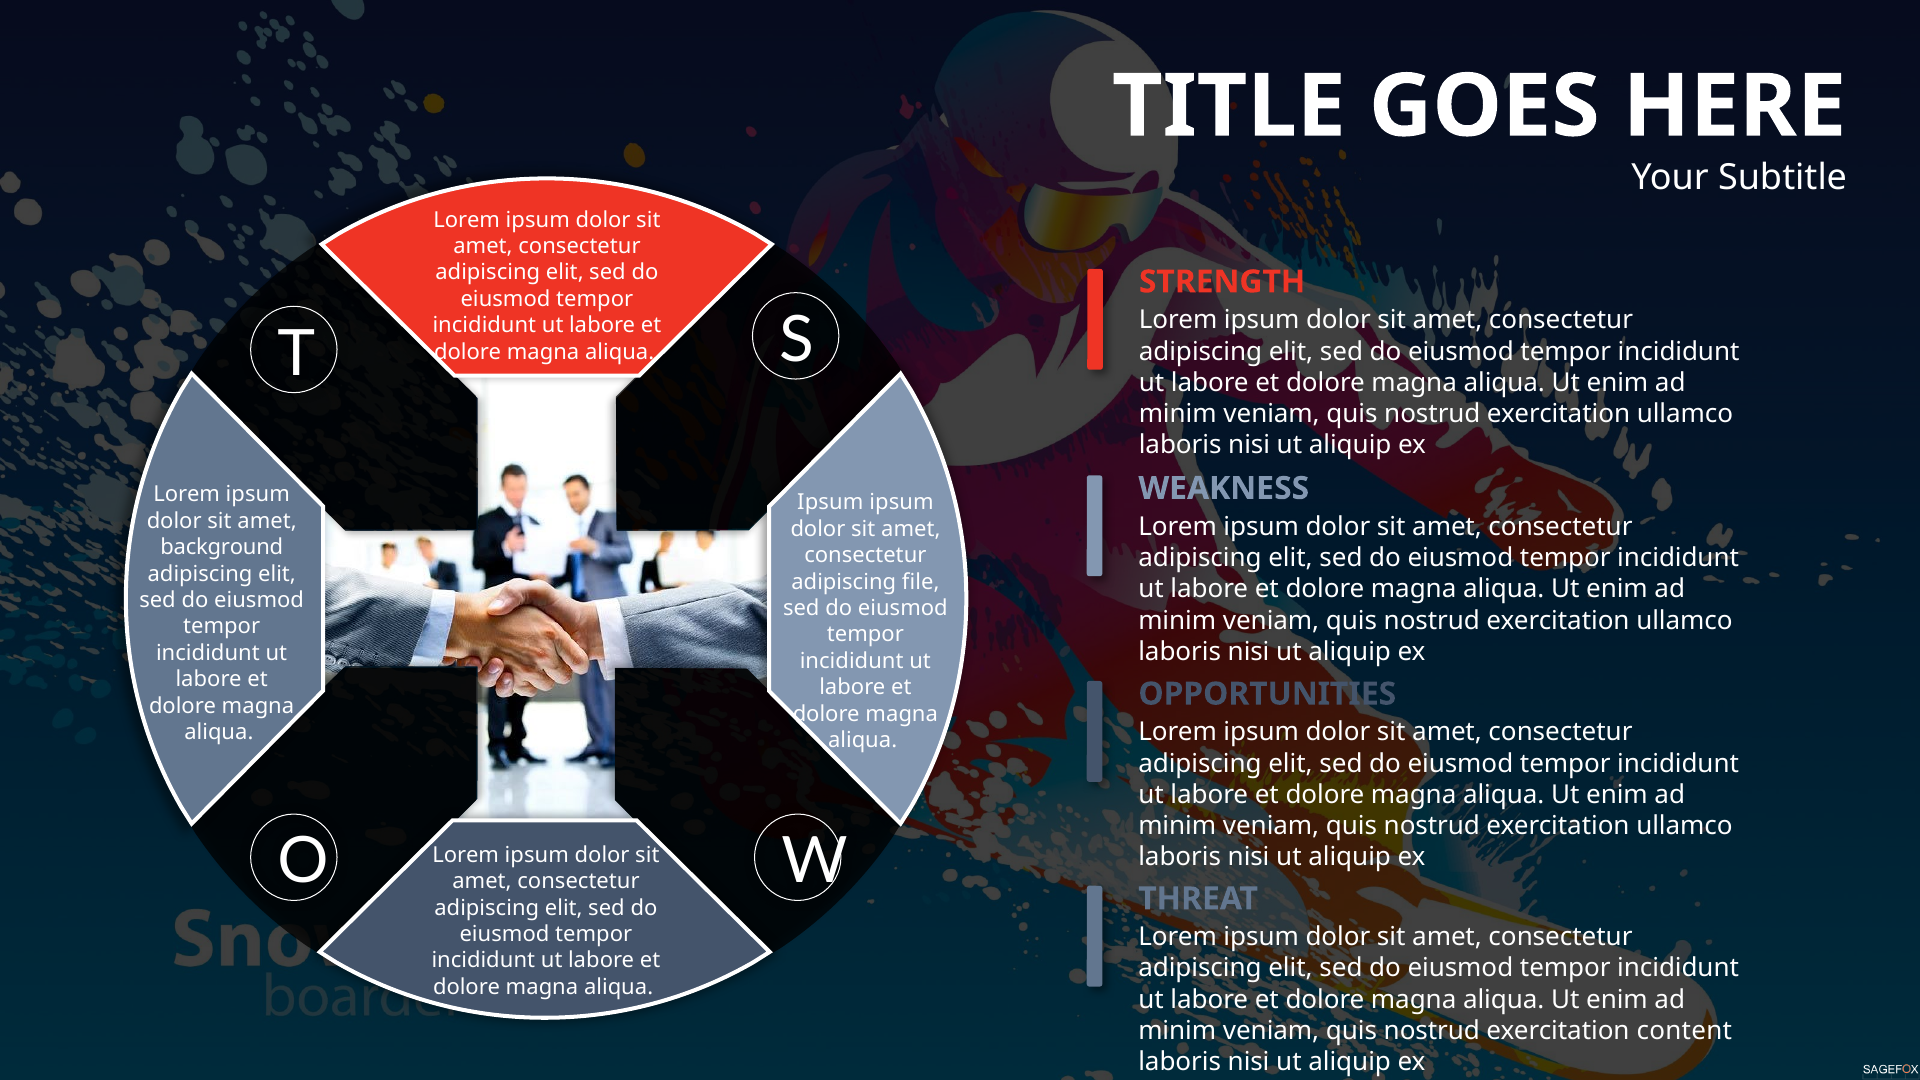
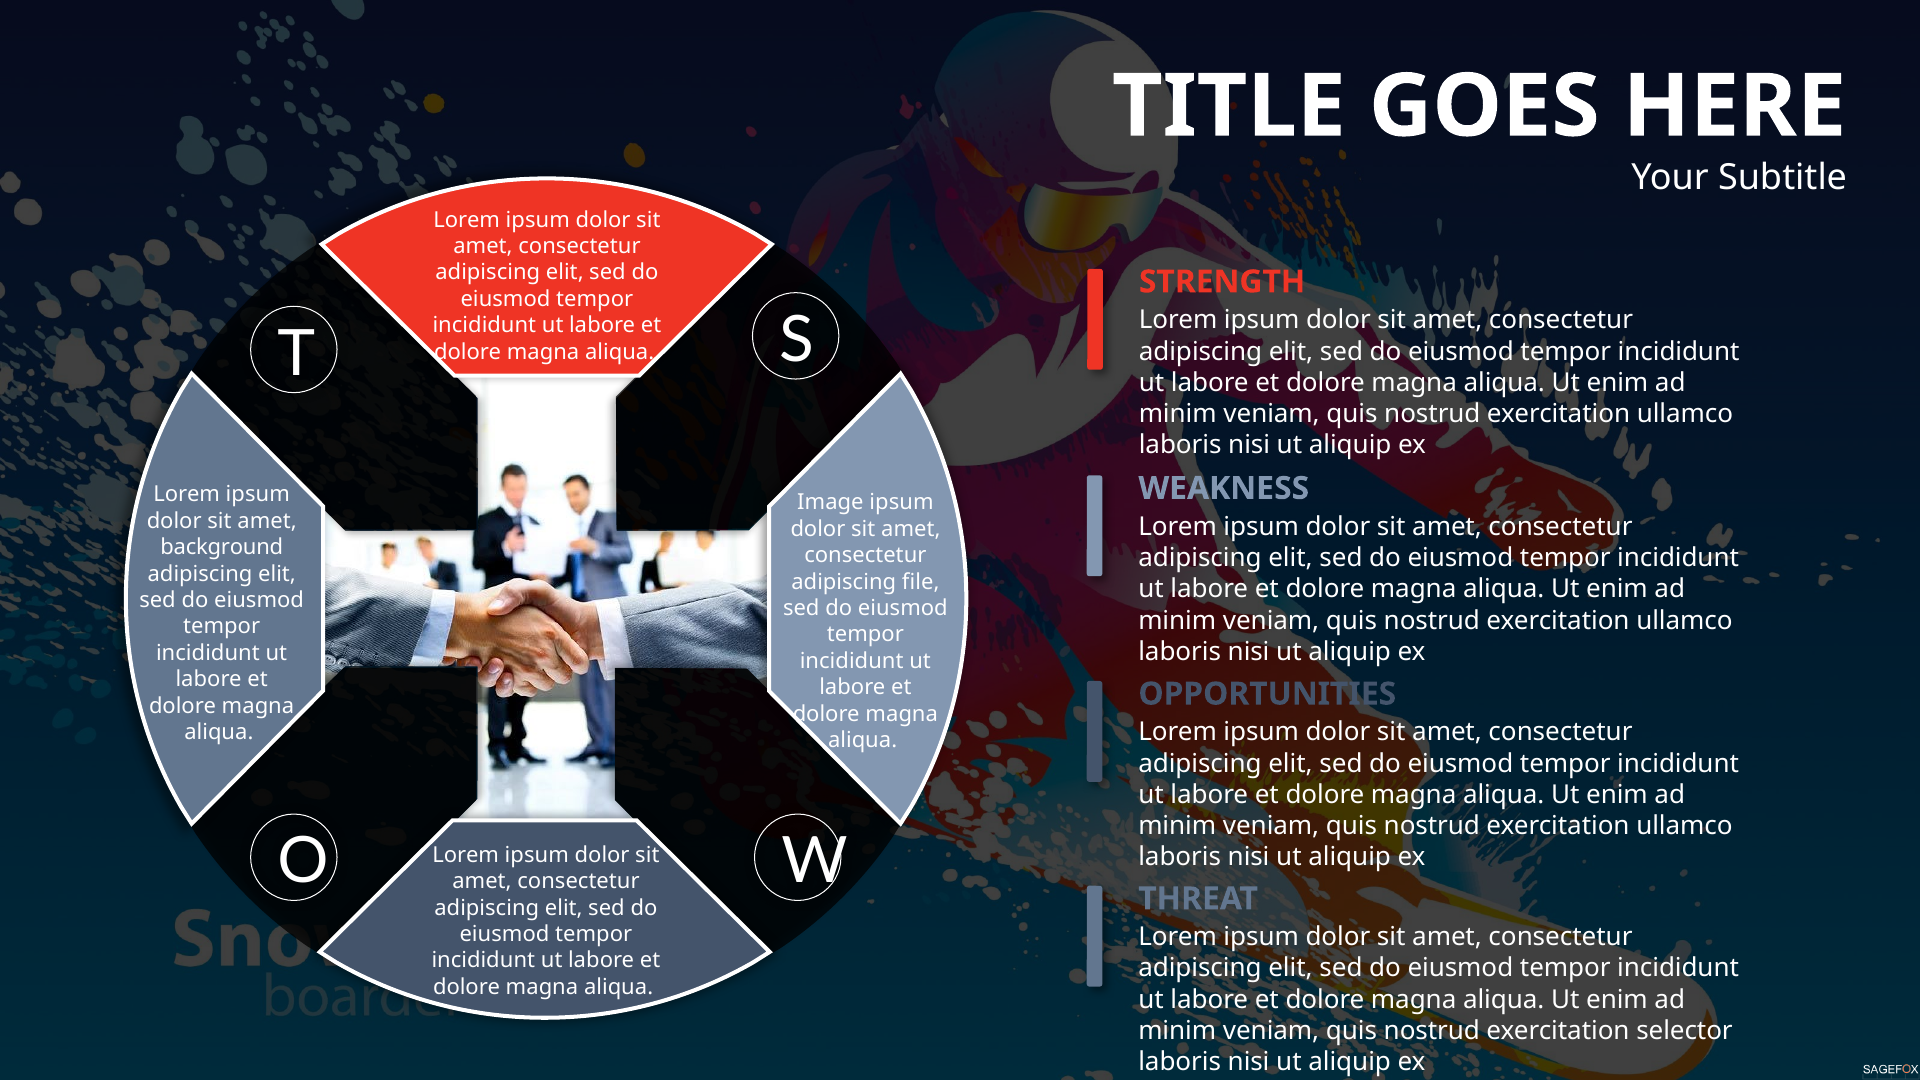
Ipsum: Ipsum -> Image (830, 503)
content: content -> selector (1685, 1031)
